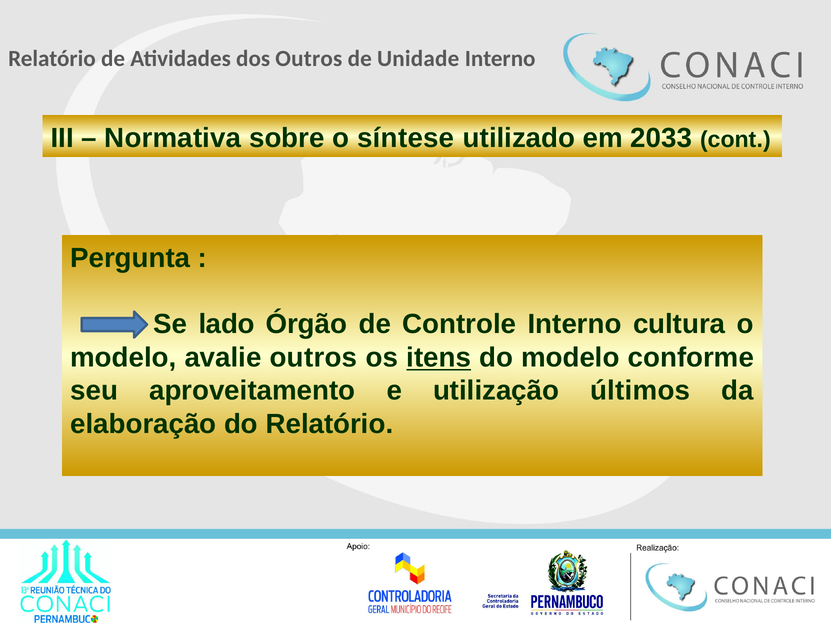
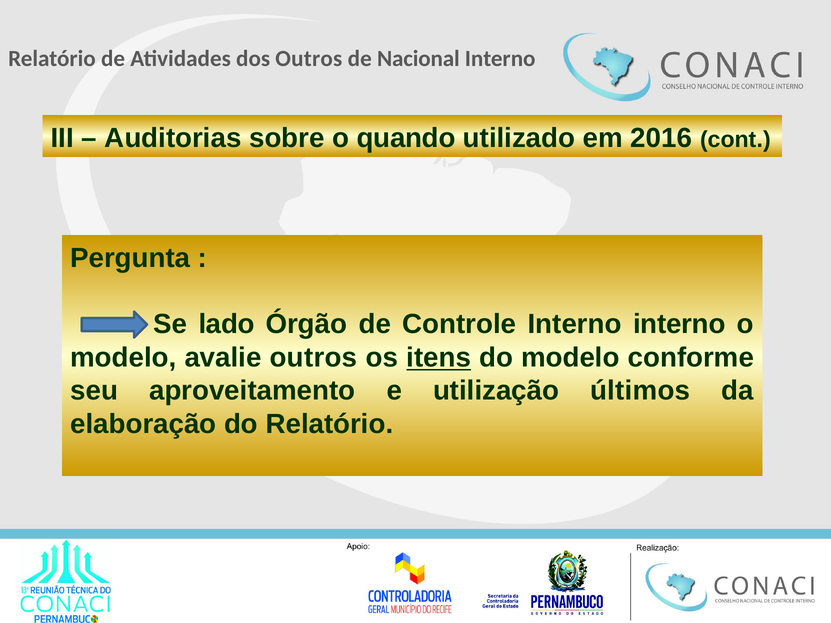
Unidade: Unidade -> Nacional (418, 59)
Normativa: Normativa -> Auditorias (173, 138)
síntese: síntese -> quando (406, 138)
2033: 2033 -> 2016 (661, 138)
Interno cultura: cultura -> interno (679, 324)
